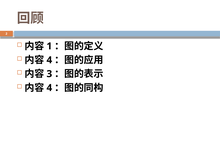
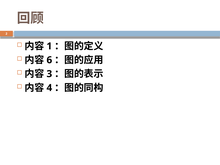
4: 4 -> 6 (49, 60)
